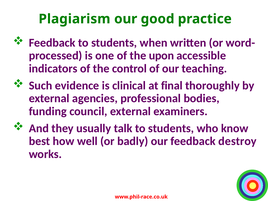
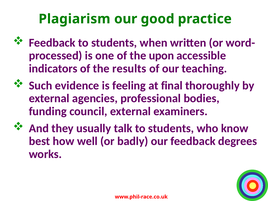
control: control -> results (129, 69)
clinical: clinical -> feeling (129, 86)
destroy: destroy -> degrees (238, 141)
